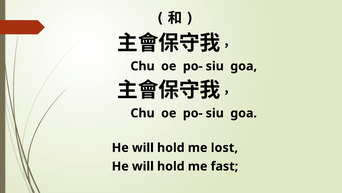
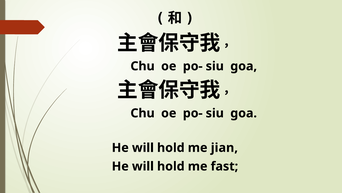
lost: lost -> jian (224, 147)
